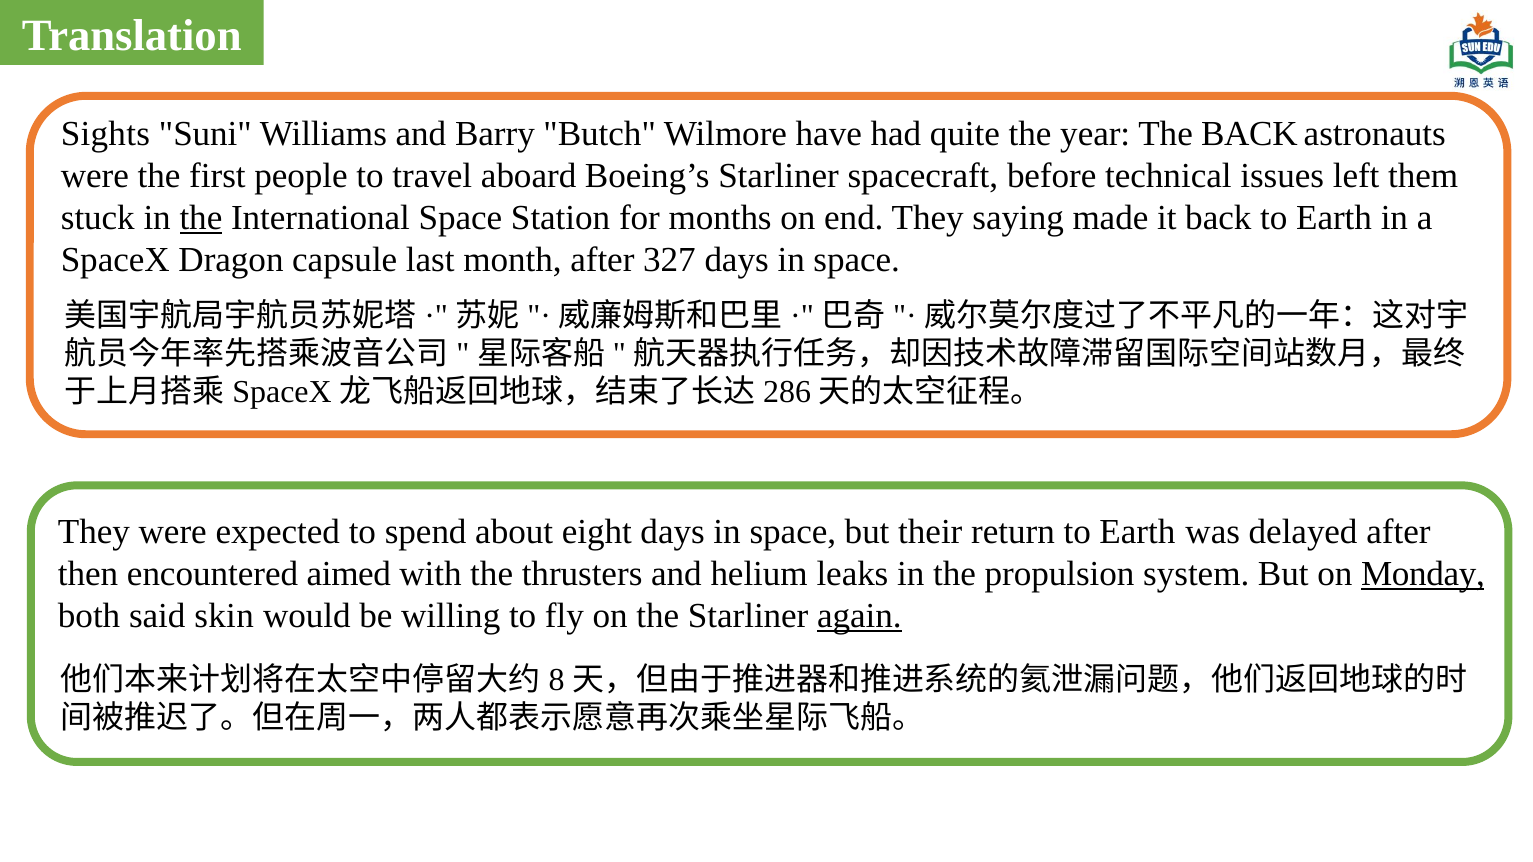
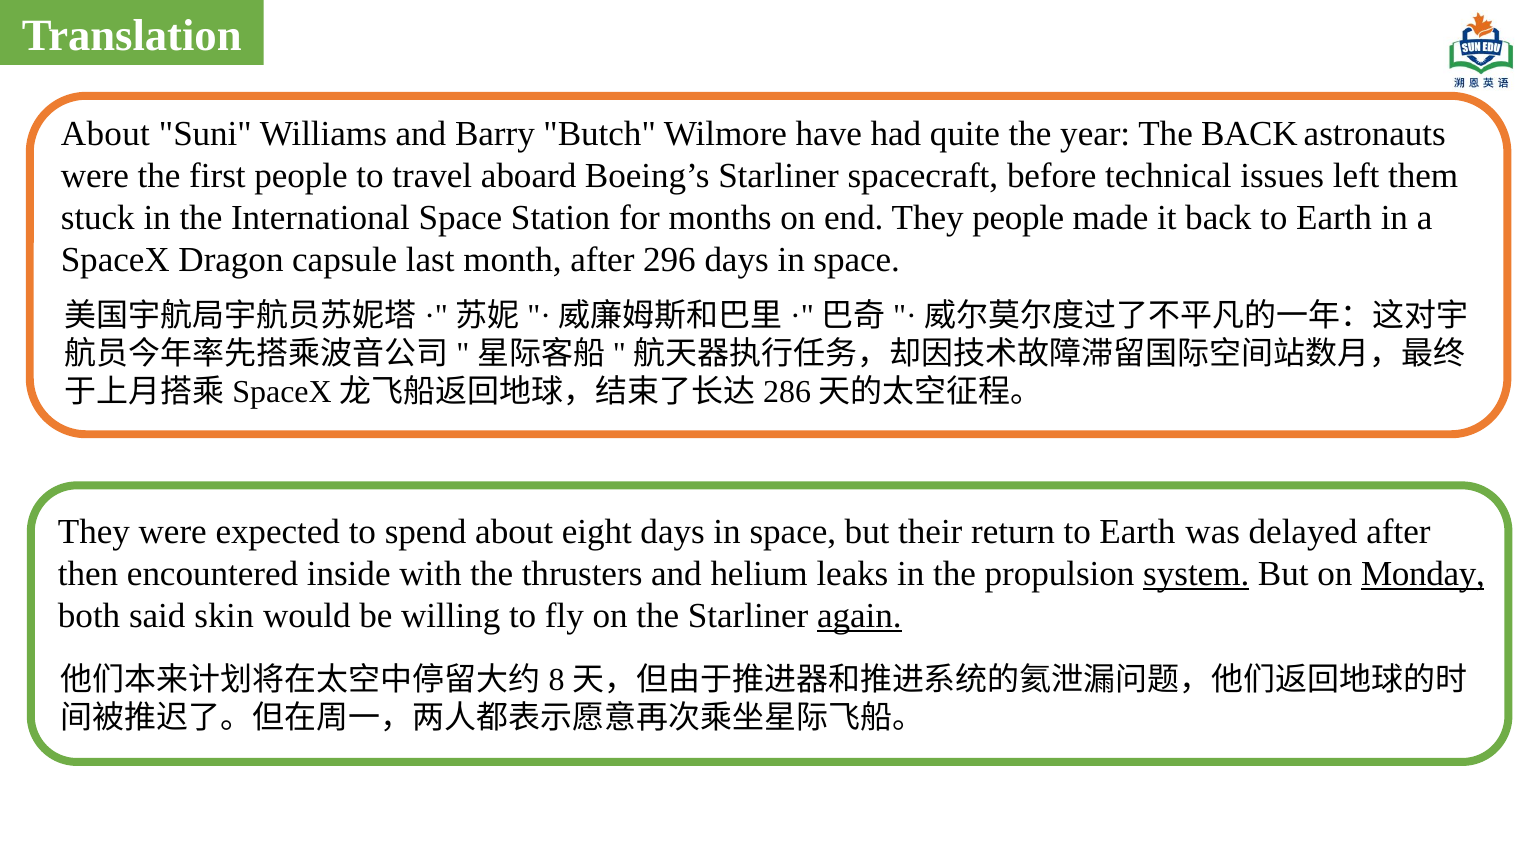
Sights: Sights -> About (105, 134)
the underline: present -> none (201, 218)
They saying: saying -> people (1018, 218)
327: 327 -> 296 (669, 260)
aimed: aimed -> inside (349, 574)
system underline: none -> present (1196, 574)
